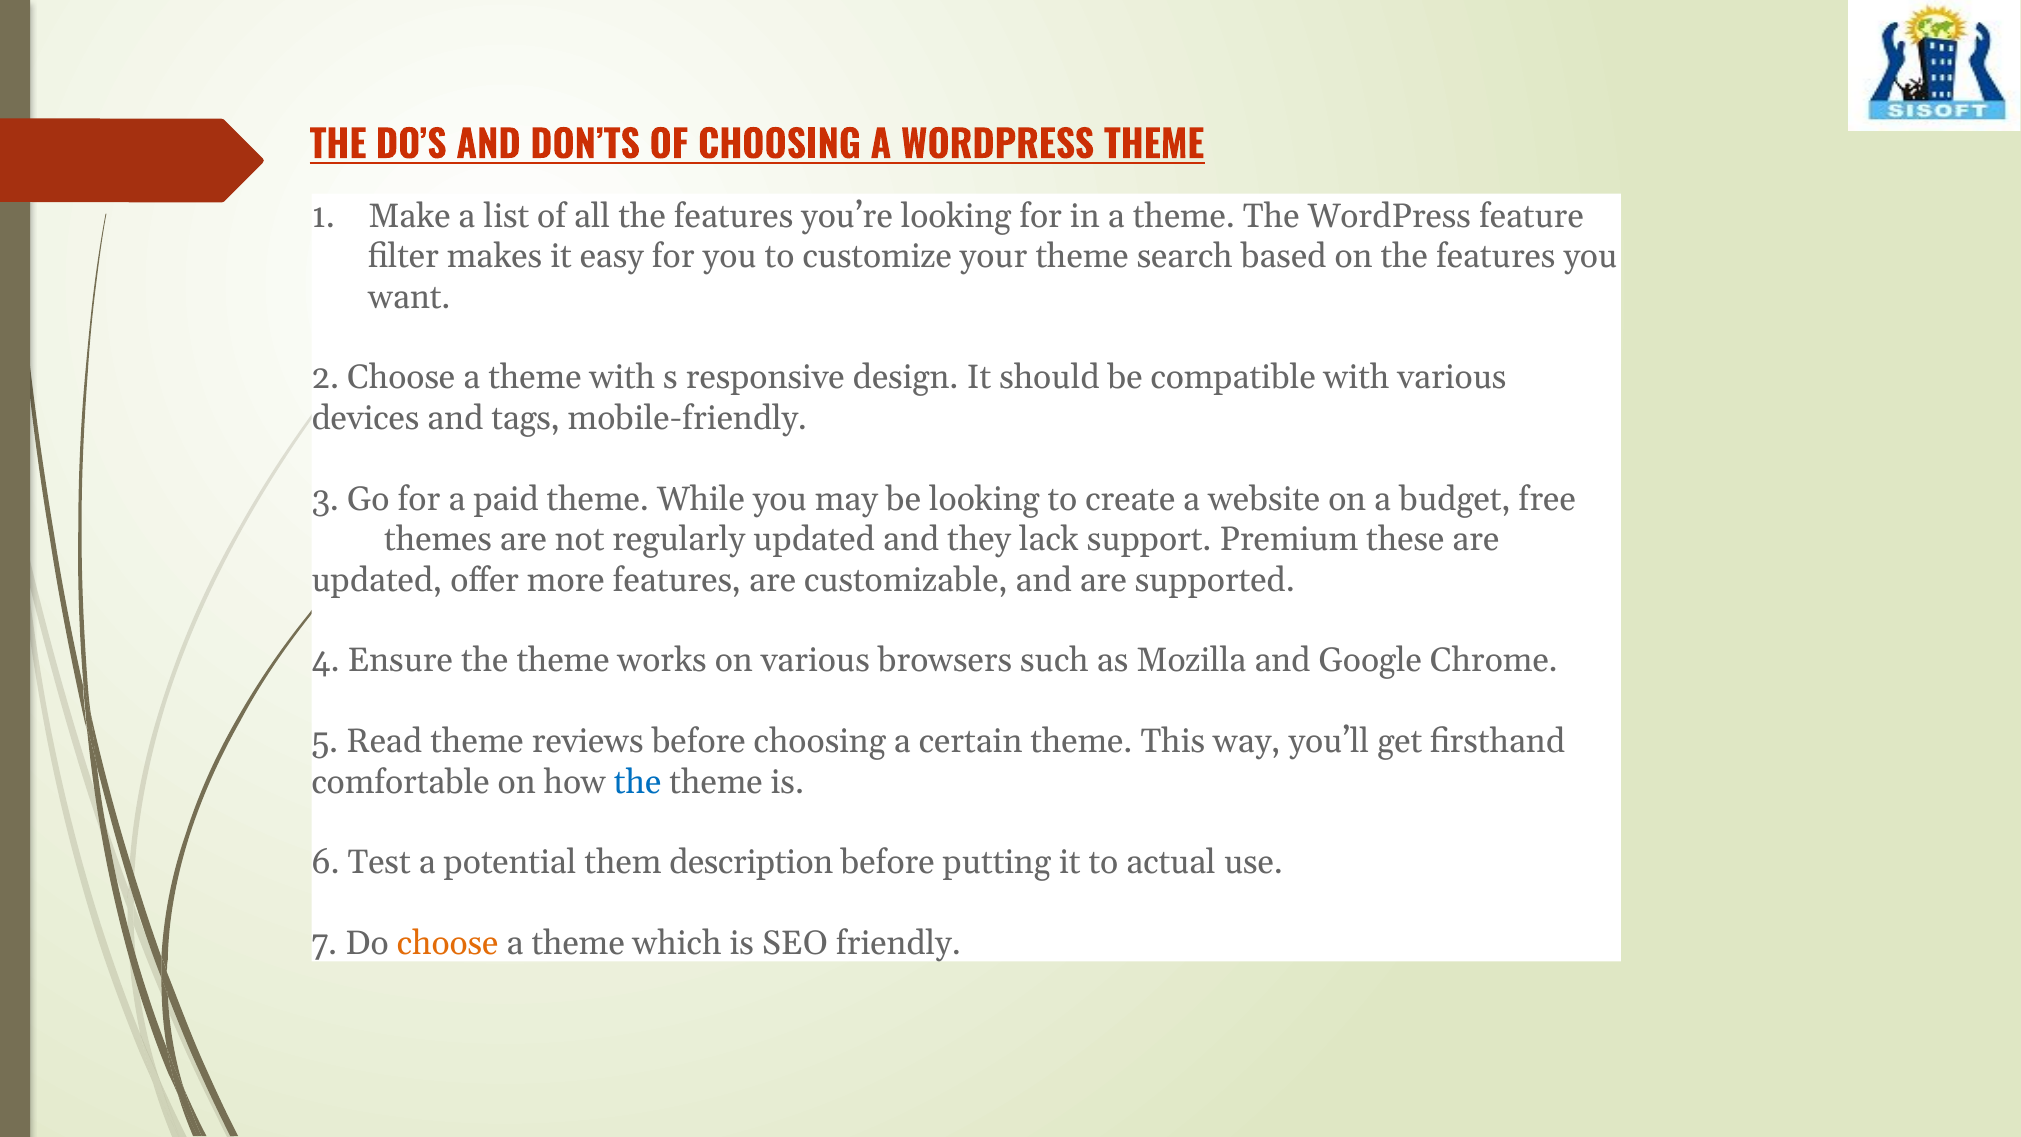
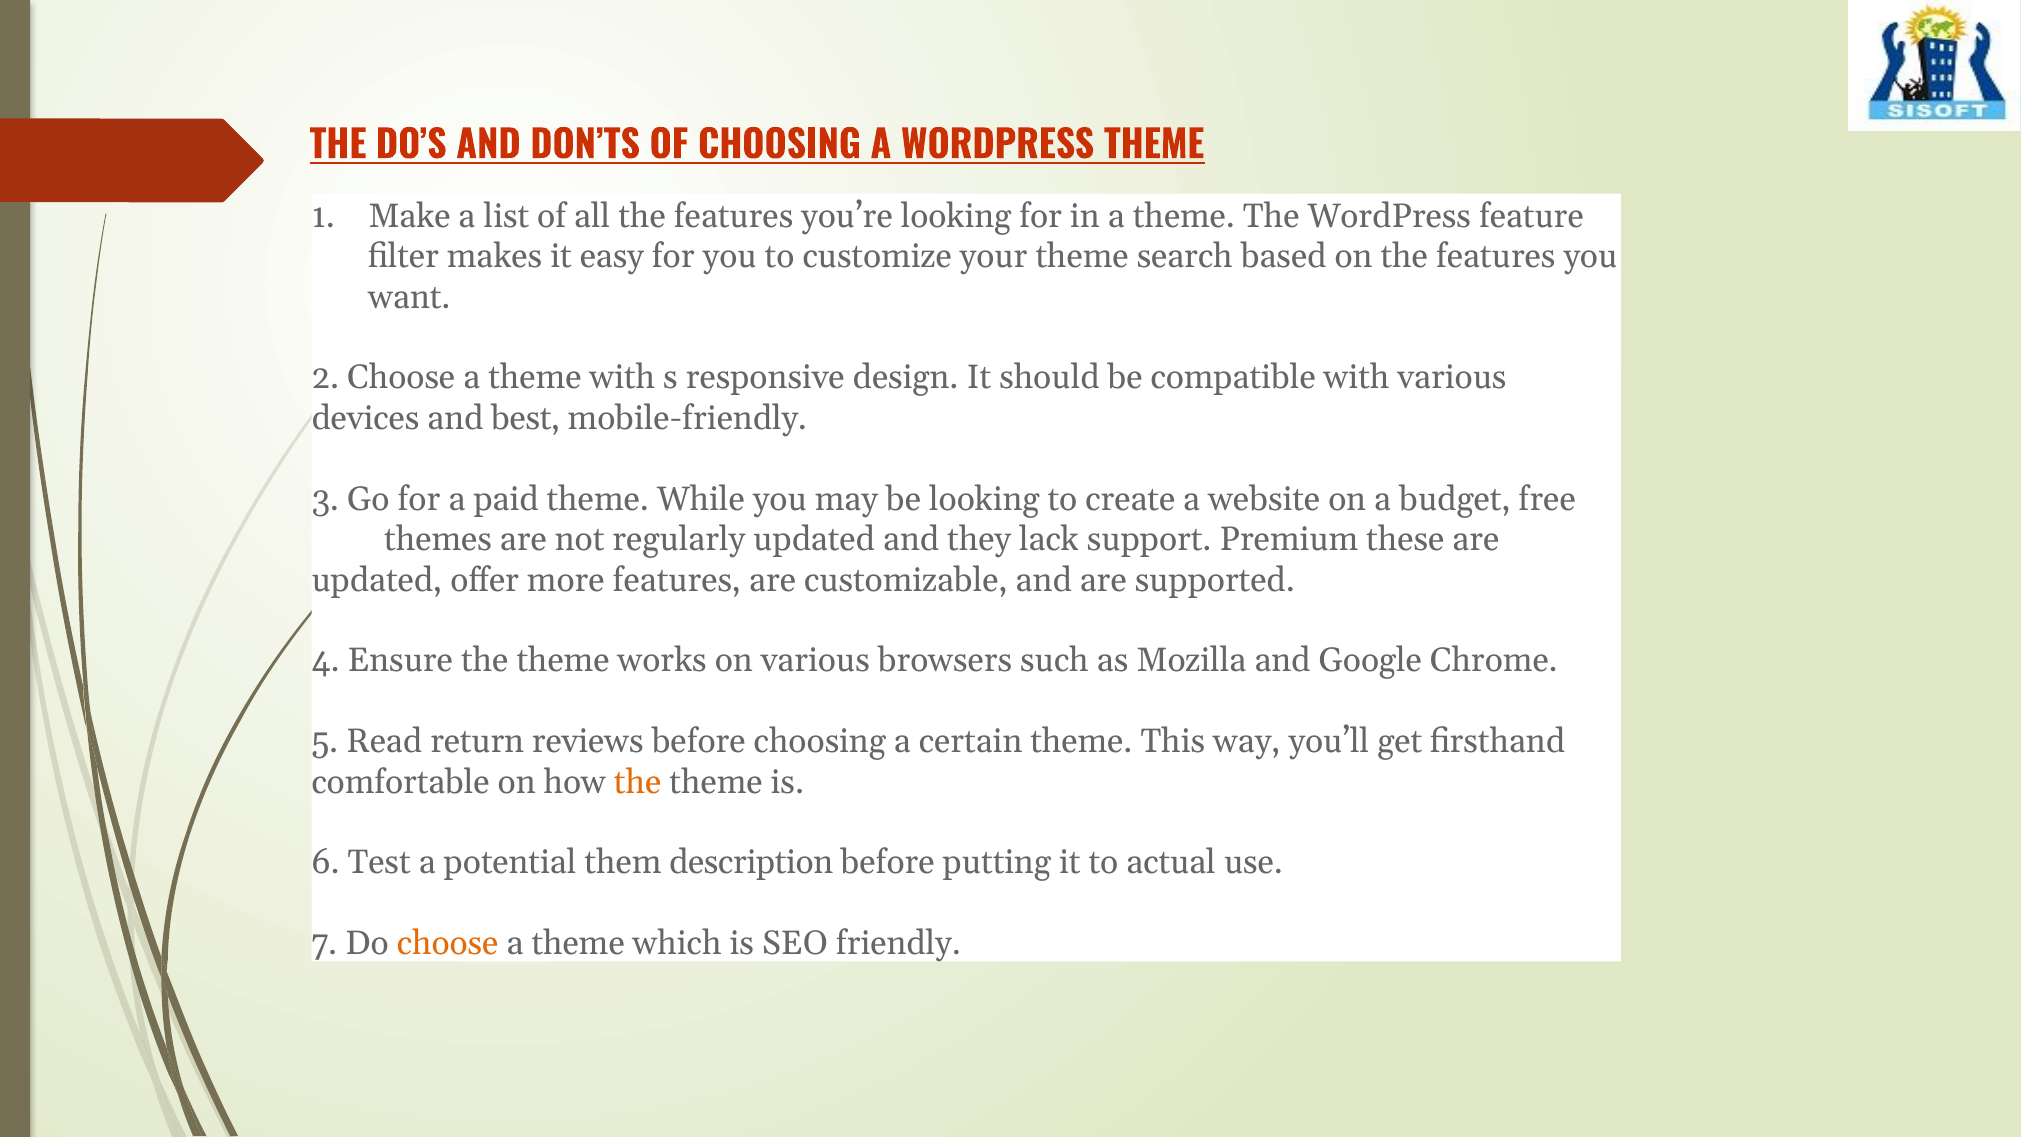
tags: tags -> best (526, 418)
Read theme: theme -> return (477, 741)
the colour: blue -> orange (638, 782)
